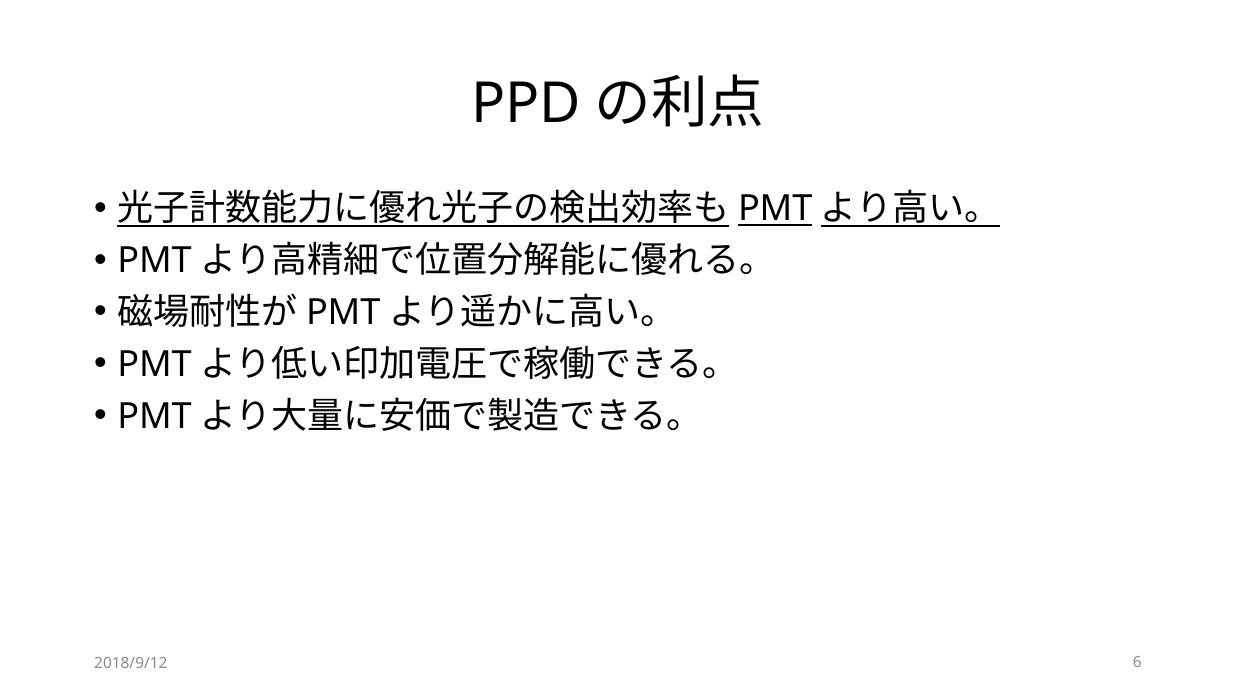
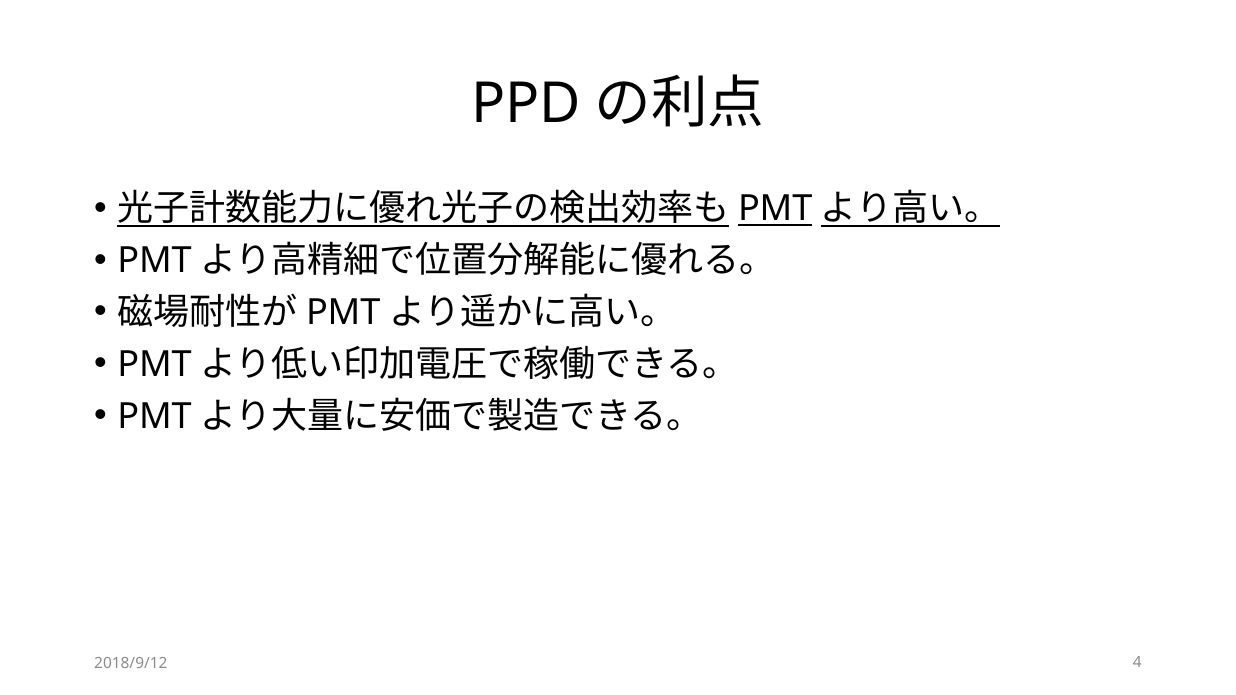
6: 6 -> 4 (1137, 663)
